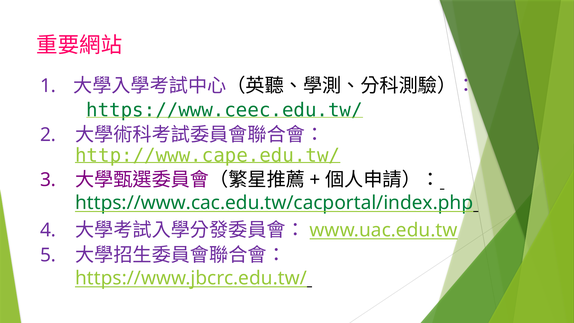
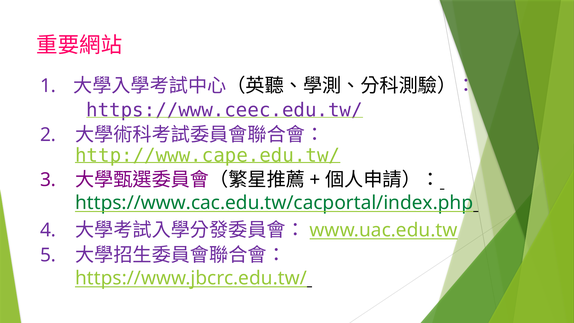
https://www.ceec.edu.tw/ colour: green -> purple (224, 110)
